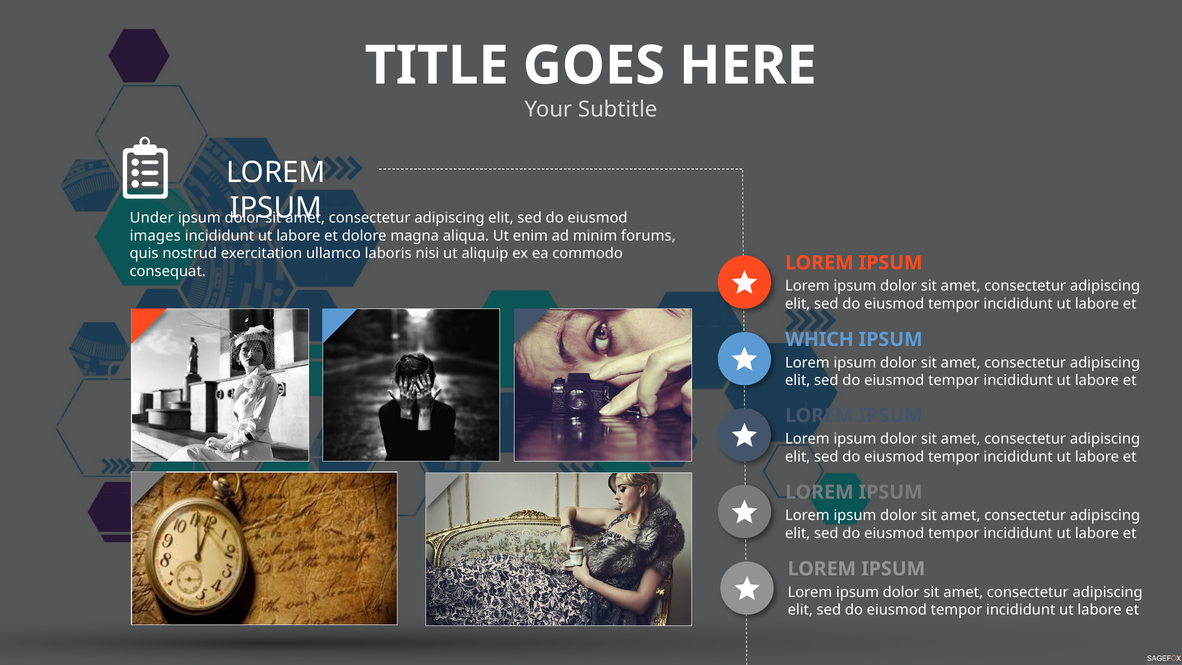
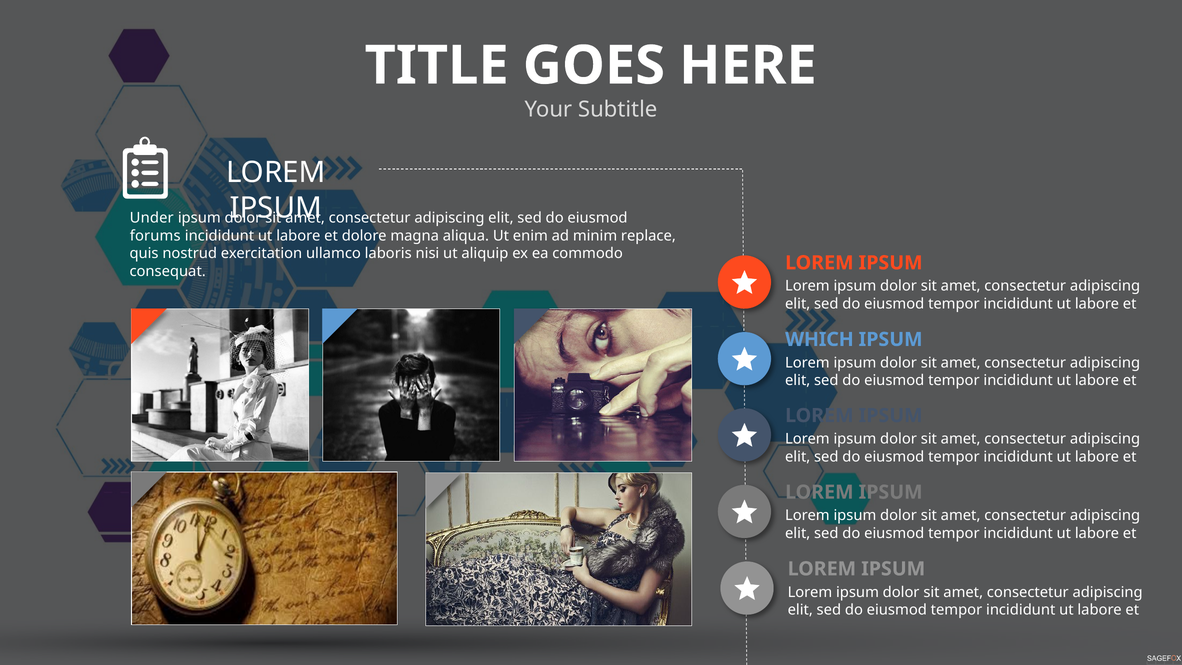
images: images -> forums (155, 236)
forums: forums -> replace (648, 236)
